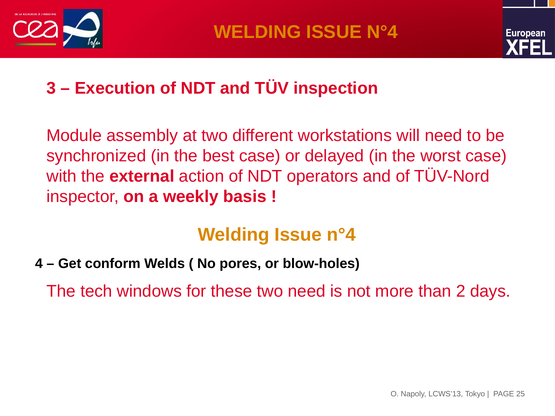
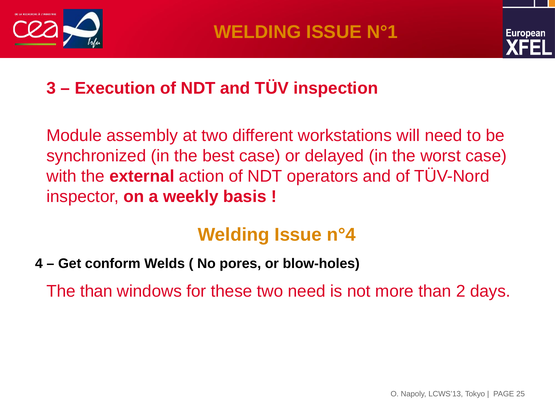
N°4: N°4 -> N°1 (382, 32)
The tech: tech -> than (96, 291)
